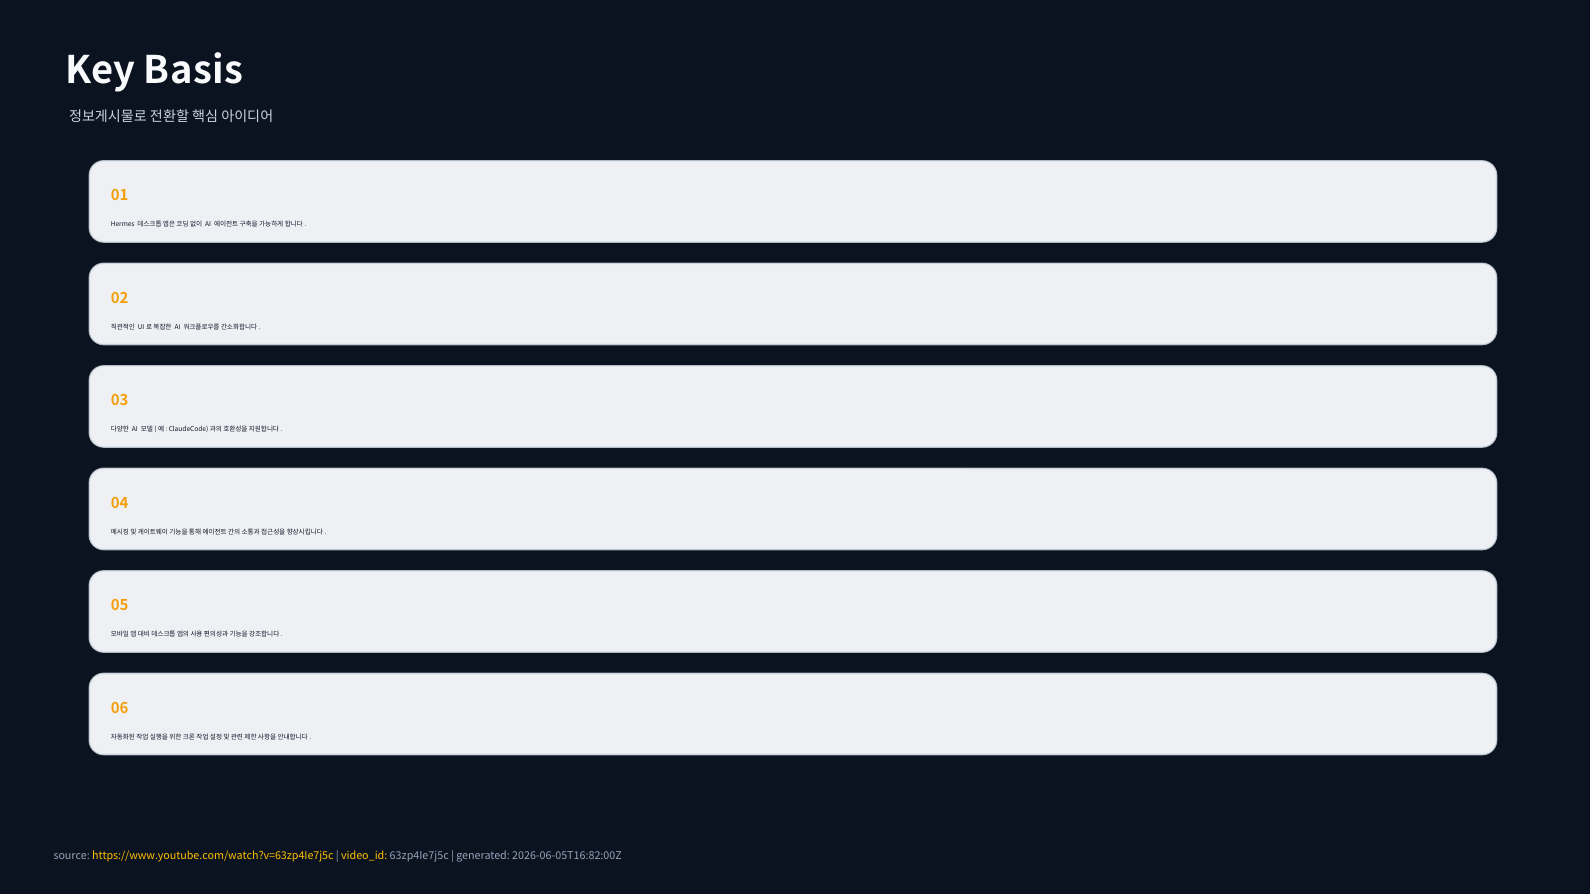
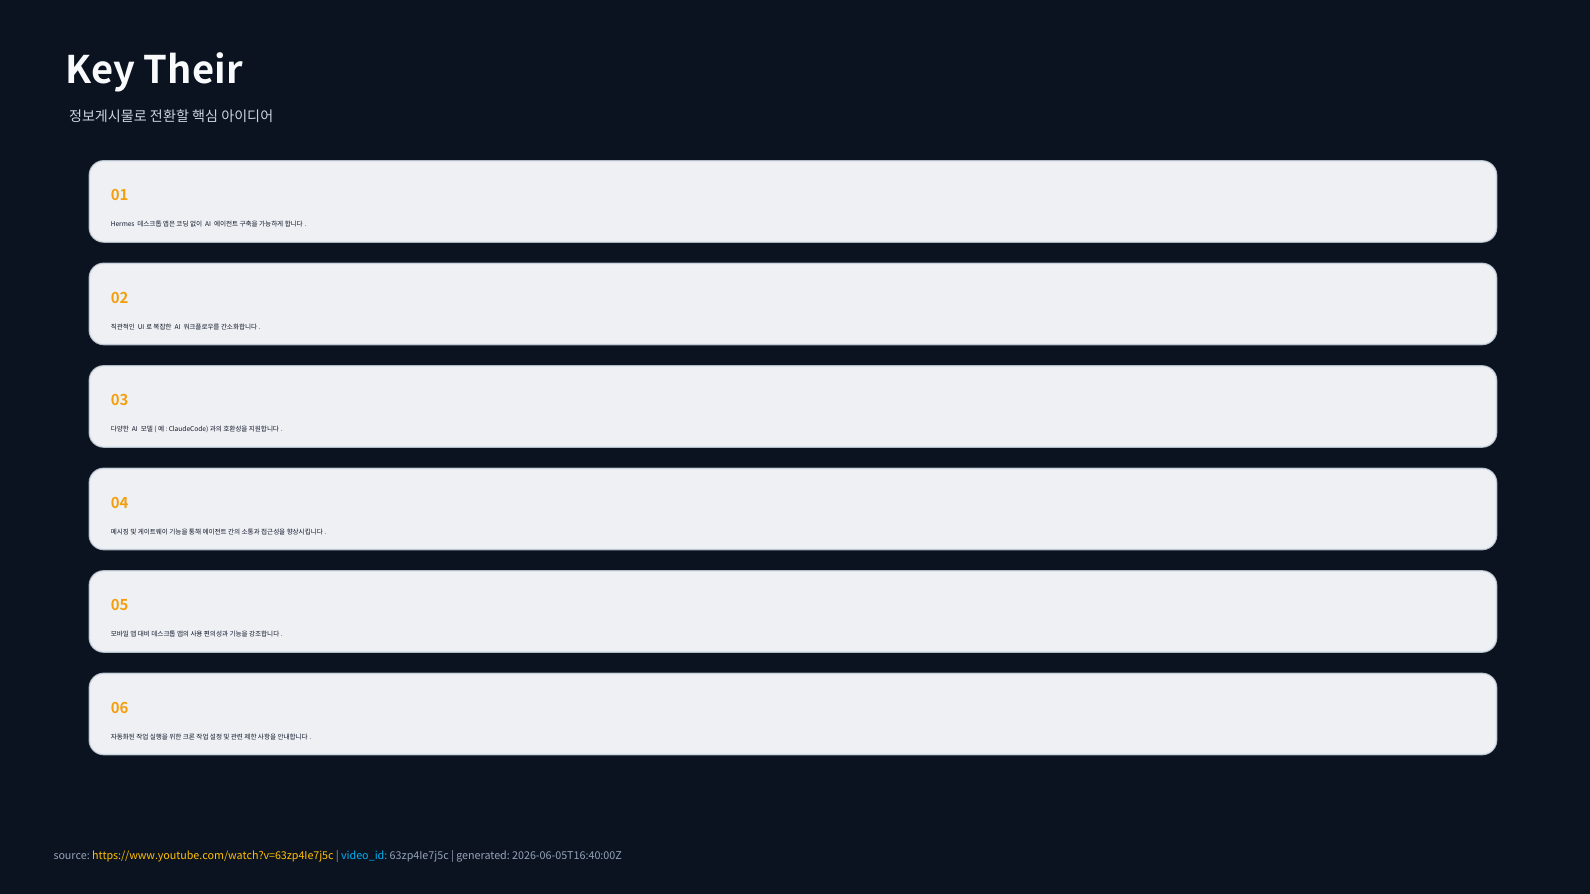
Basis: Basis -> Their (193, 71)
video_id colour: yellow -> light blue (364, 856)
2026-06-05T16:82:00Z: 2026-06-05T16:82:00Z -> 2026-06-05T16:40:00Z (567, 856)
